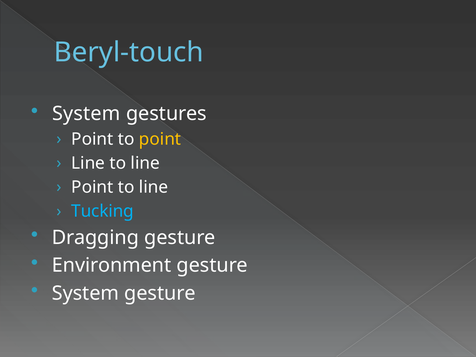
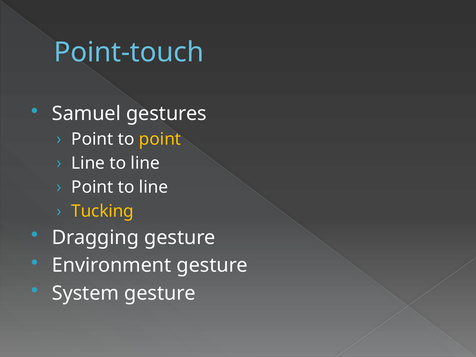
Beryl-touch: Beryl-touch -> Point-touch (129, 52)
System: System -> Samuel (86, 114)
Tucking colour: light blue -> yellow (103, 211)
